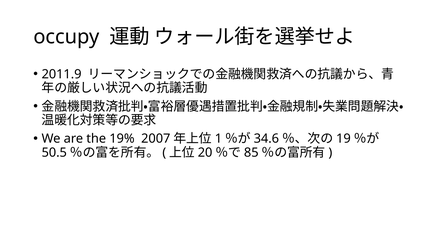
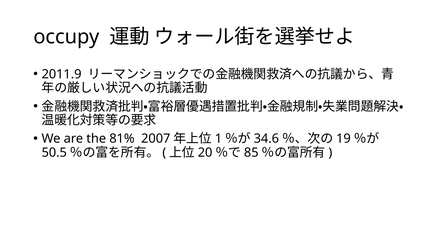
19%: 19% -> 81% (122, 138)
